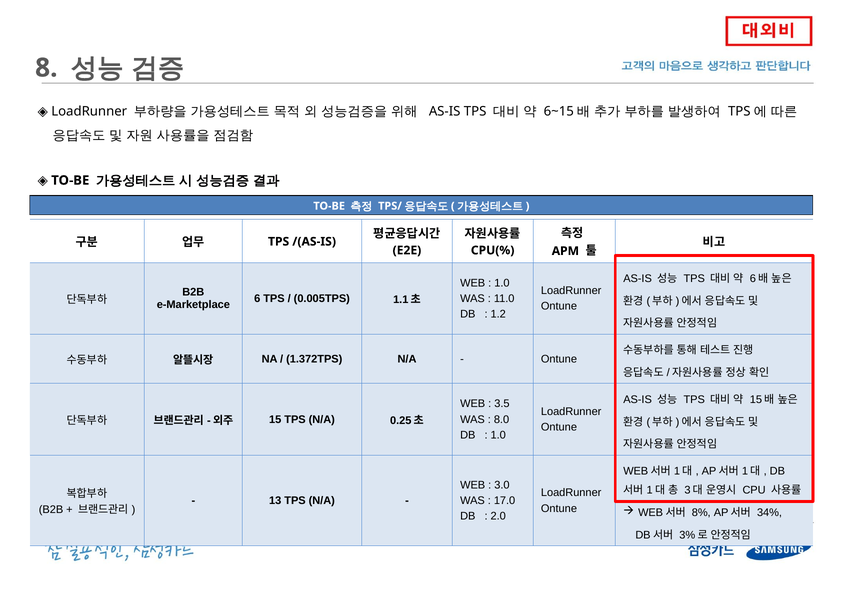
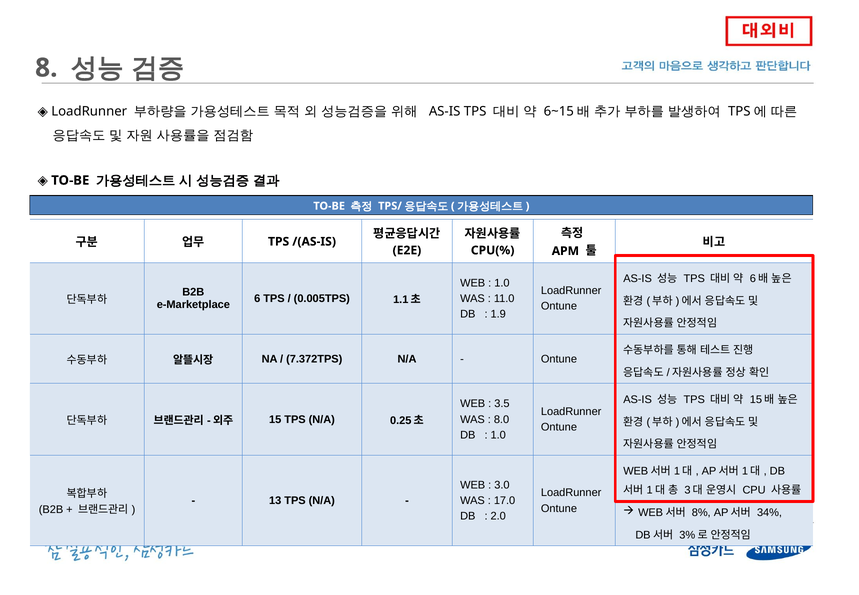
1.2: 1.2 -> 1.9 (498, 314)
1.372TPS: 1.372TPS -> 7.372TPS (314, 359)
